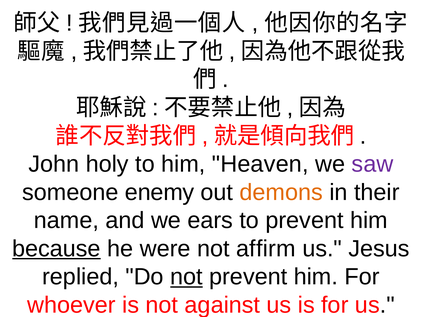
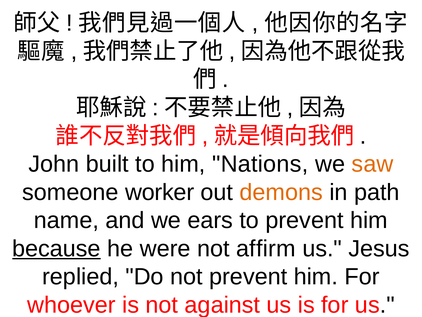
holy: holy -> built (107, 164)
Heaven: Heaven -> Nations (260, 164)
saw colour: purple -> orange (372, 164)
enemy: enemy -> worker (160, 192)
their: their -> path (377, 192)
not underline: present -> none (186, 276)
